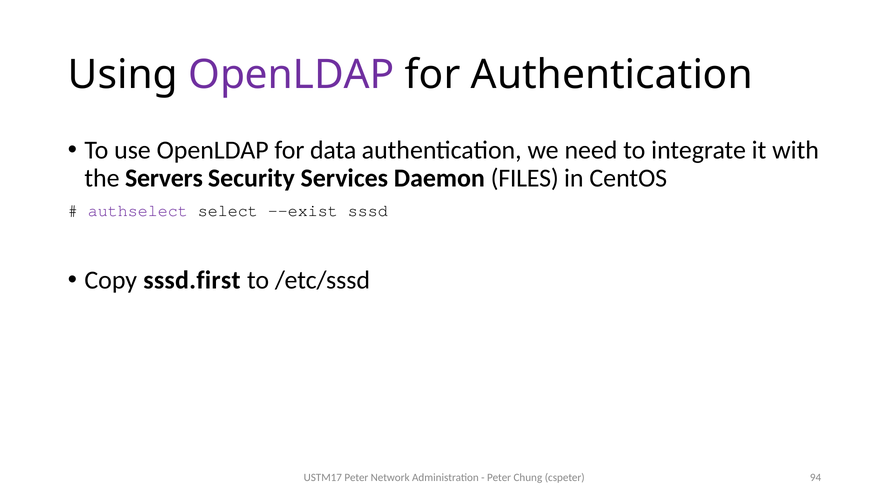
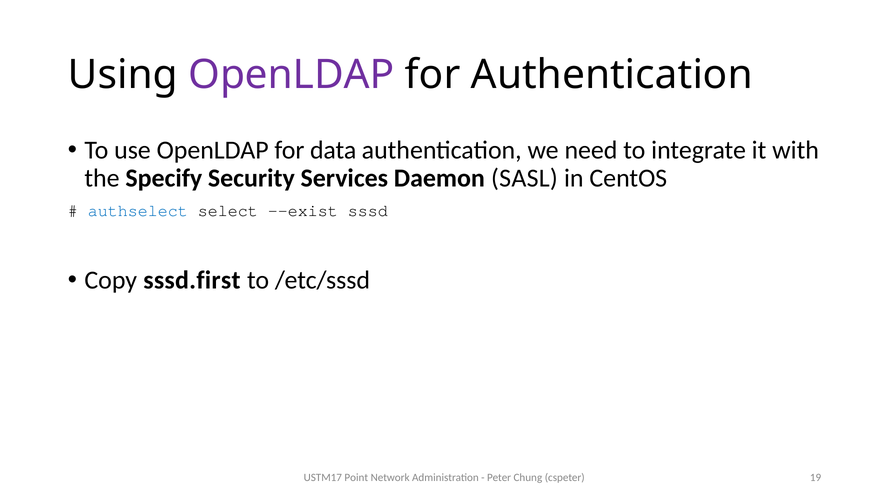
Servers: Servers -> Specify (164, 178)
FILES: FILES -> SASL (524, 178)
authselect colour: purple -> blue (138, 211)
USTM17 Peter: Peter -> Point (356, 477)
94: 94 -> 19 (816, 477)
